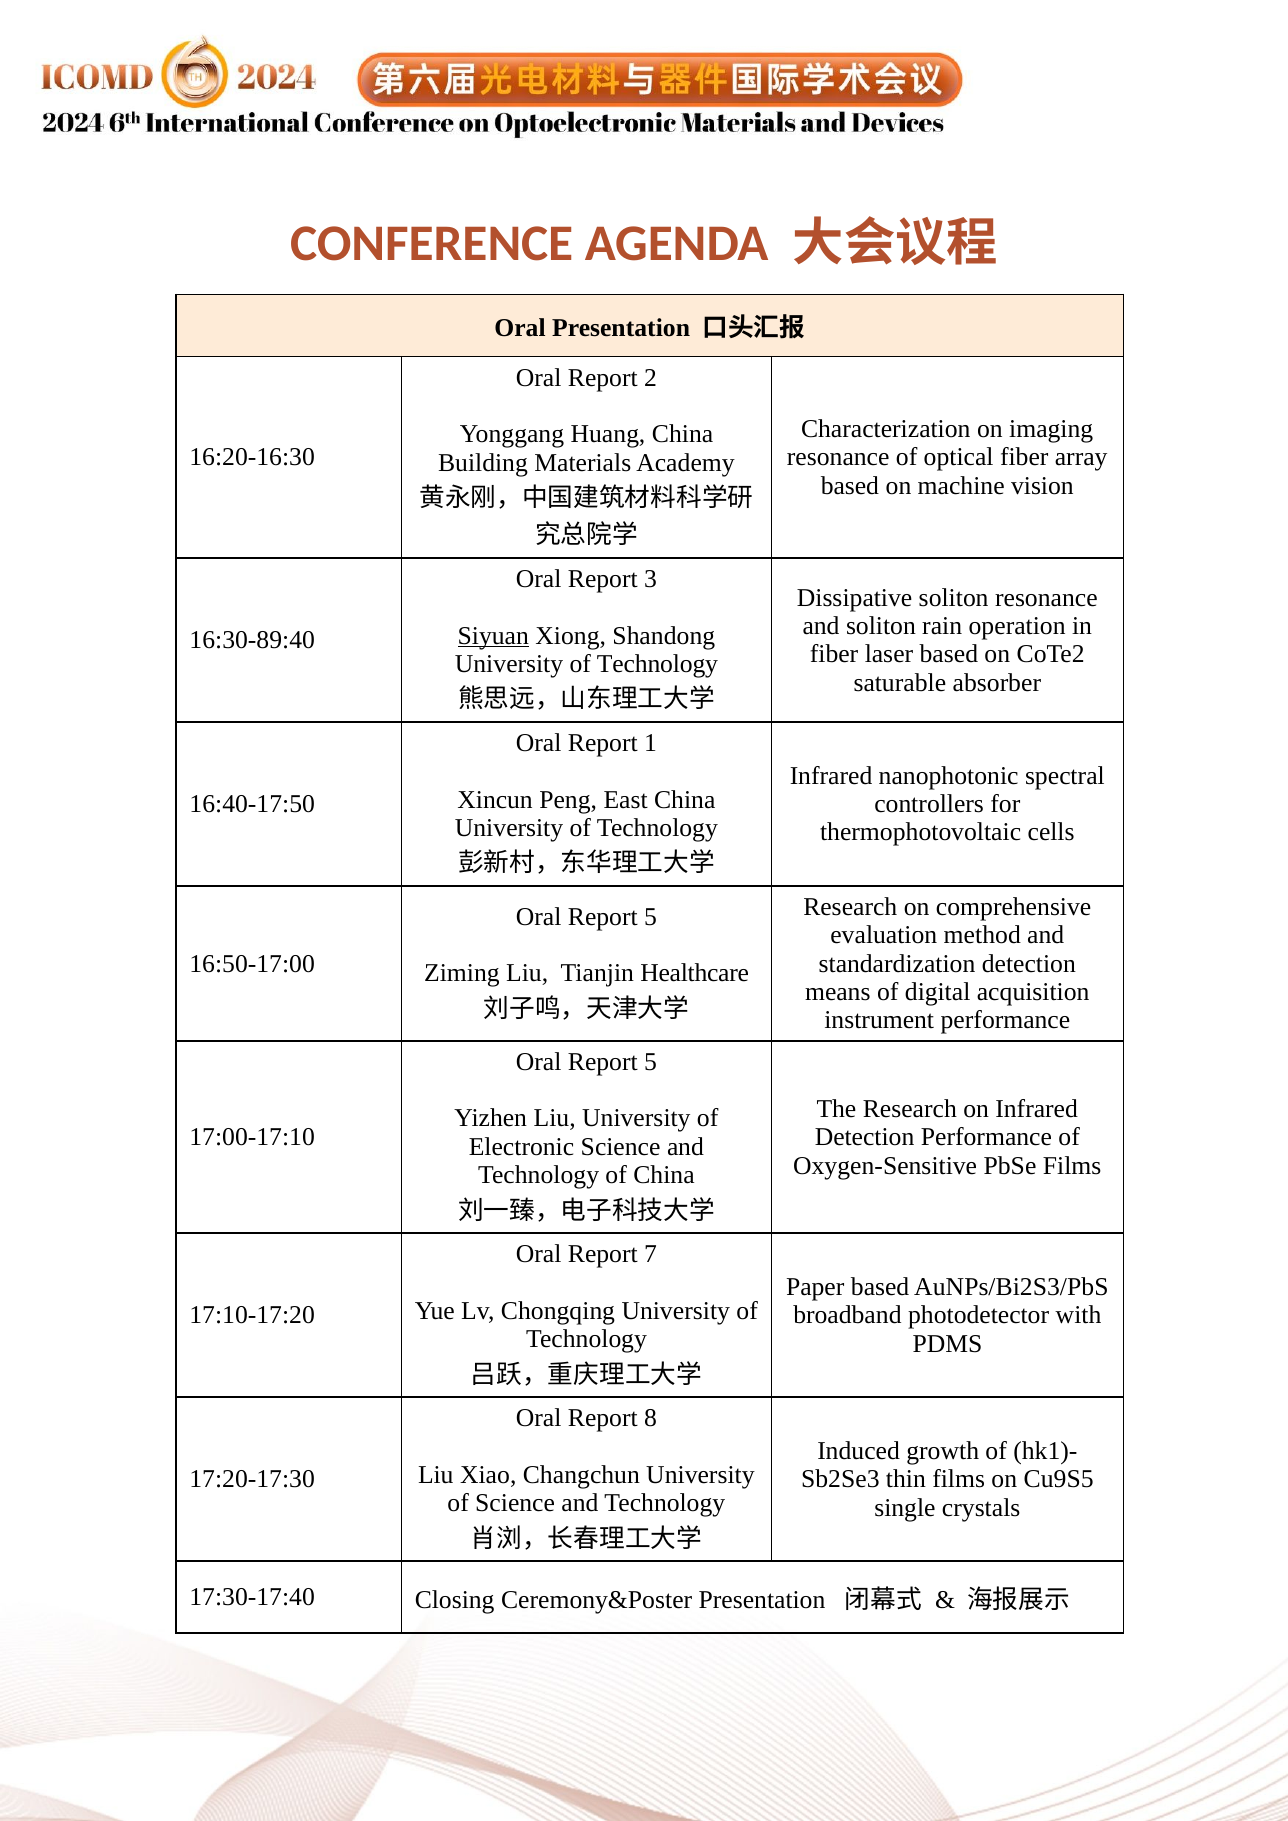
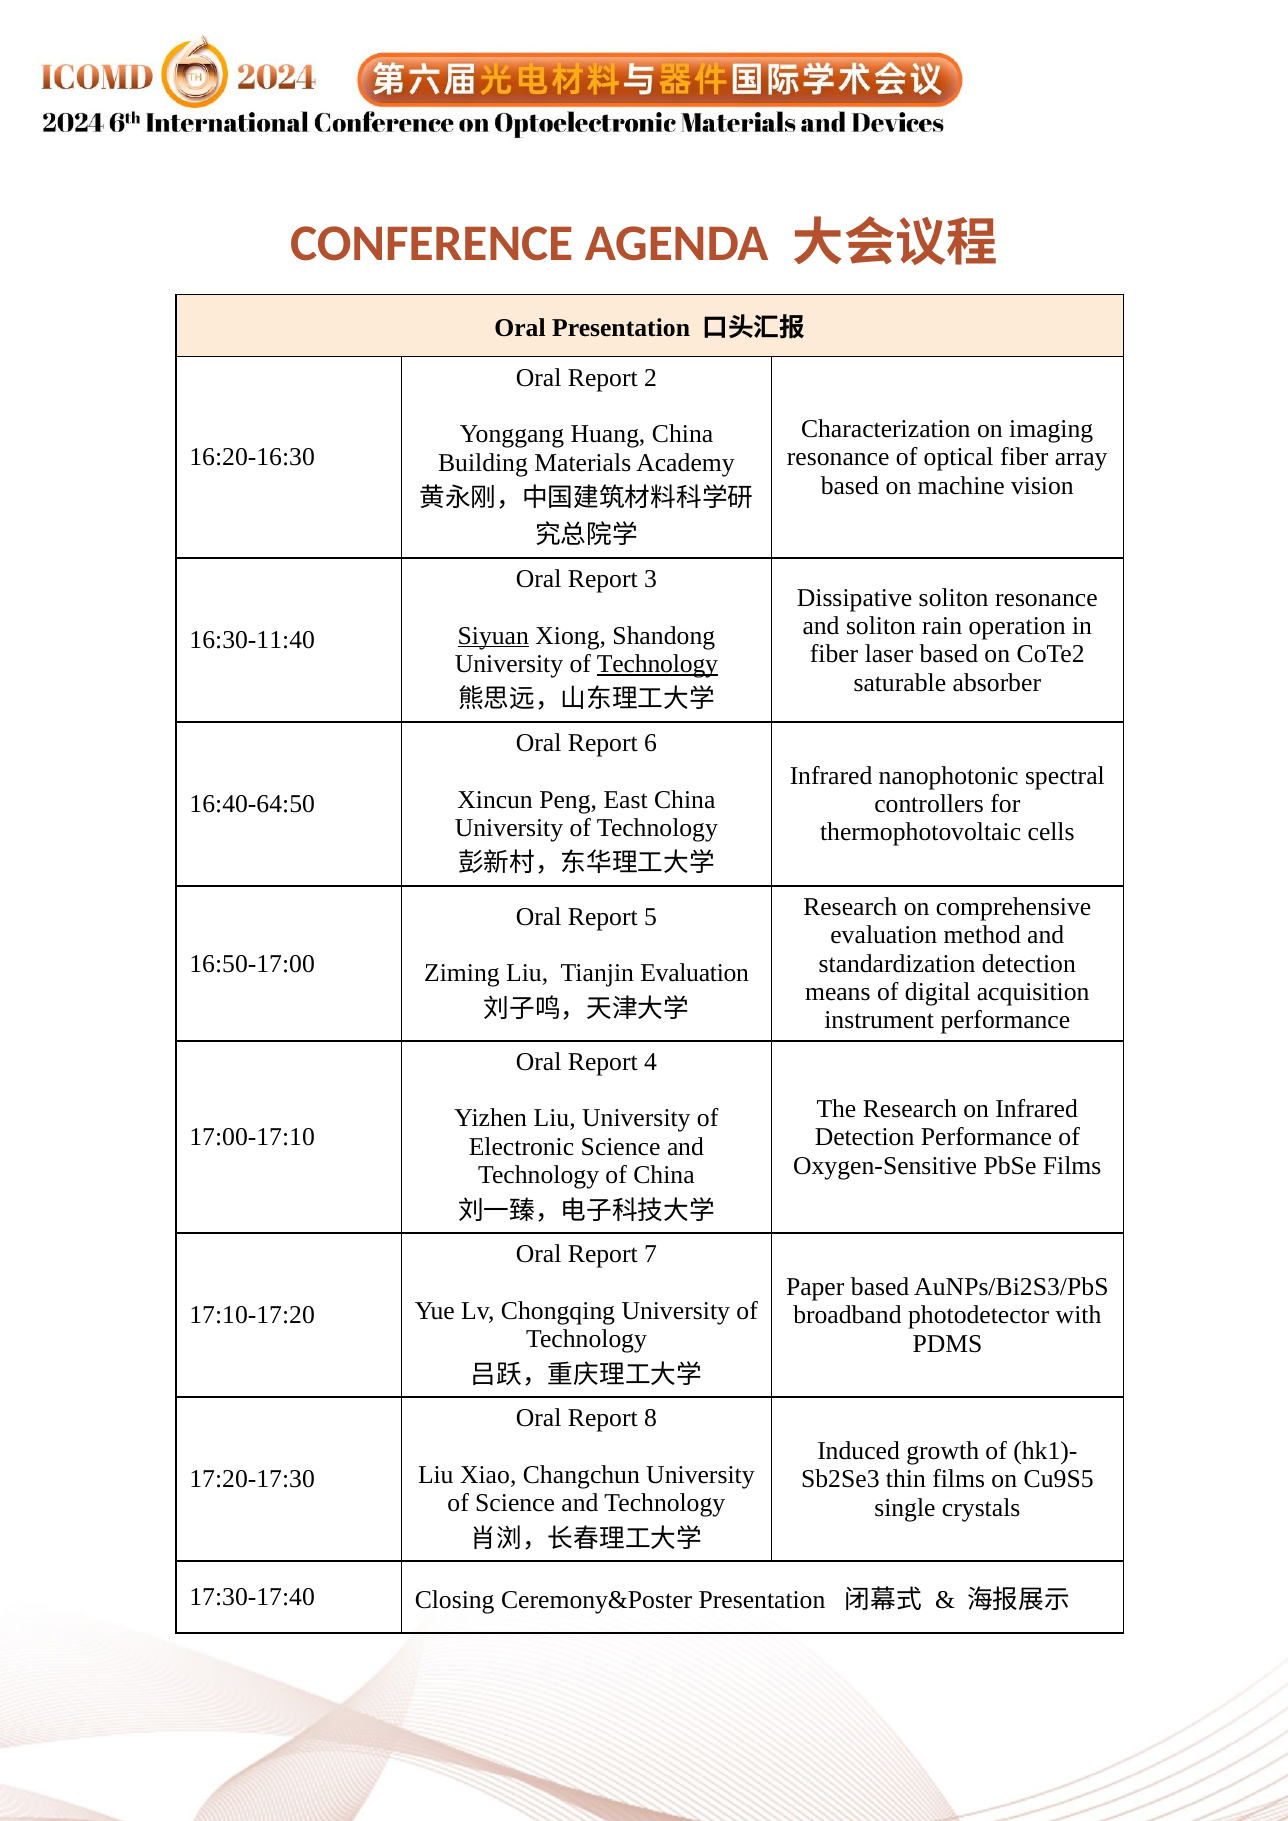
16:30-89:40: 16:30-89:40 -> 16:30-11:40 (252, 640)
Technology underline: none -> present (657, 664)
1: 1 -> 6 (651, 743)
16:40-17:50: 16:40-17:50 -> 16:40-64:50 (252, 804)
Tianjin Healthcare: Healthcare -> Evaluation (695, 974)
5: 5 -> 4 (651, 1062)
